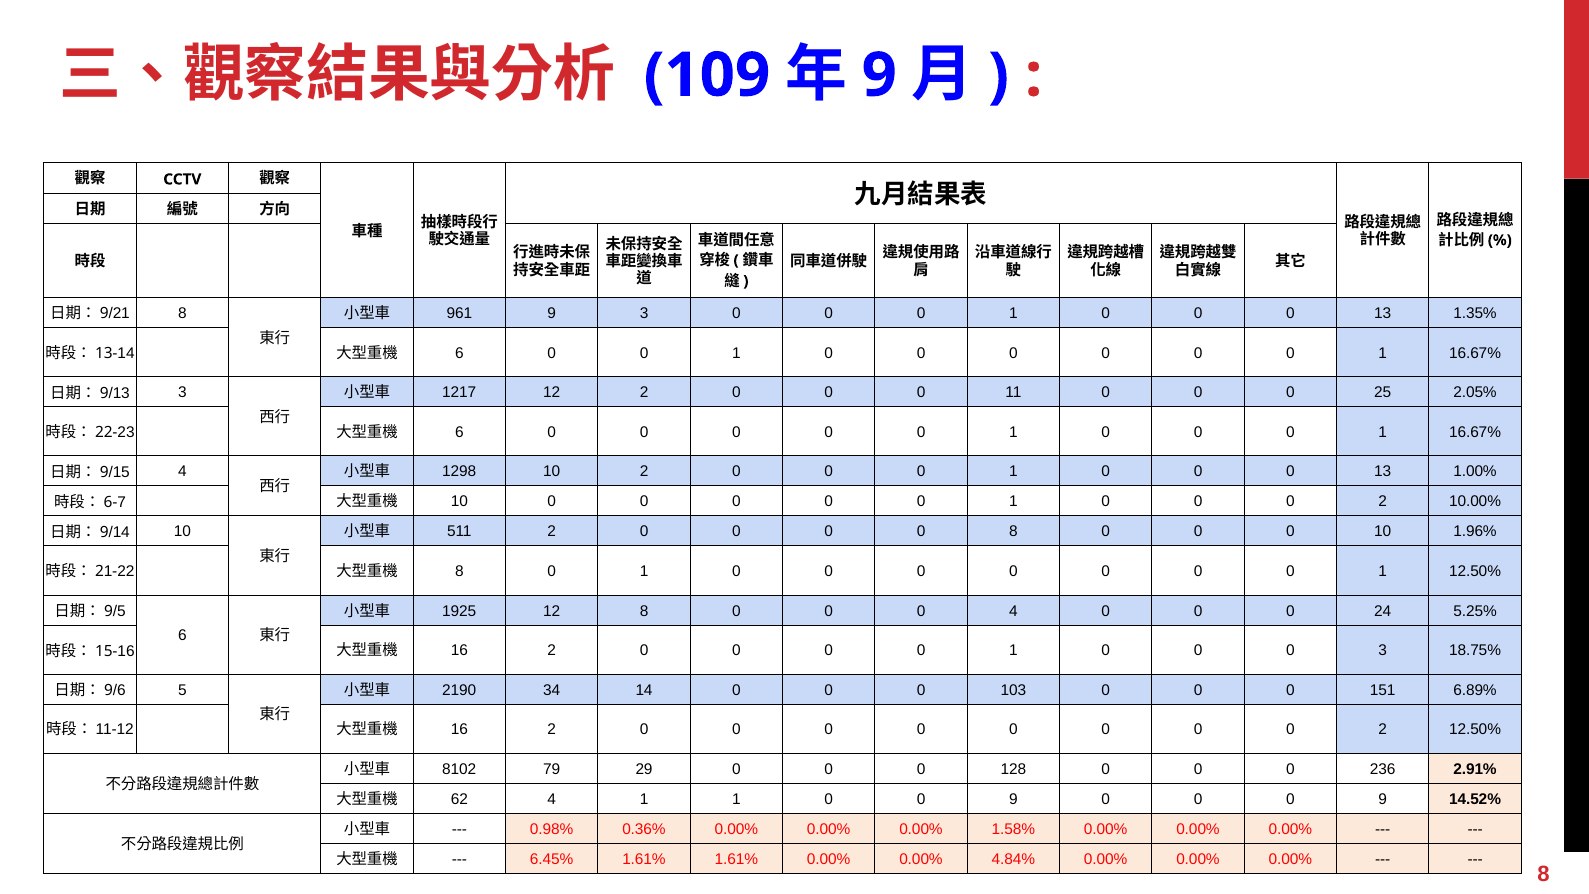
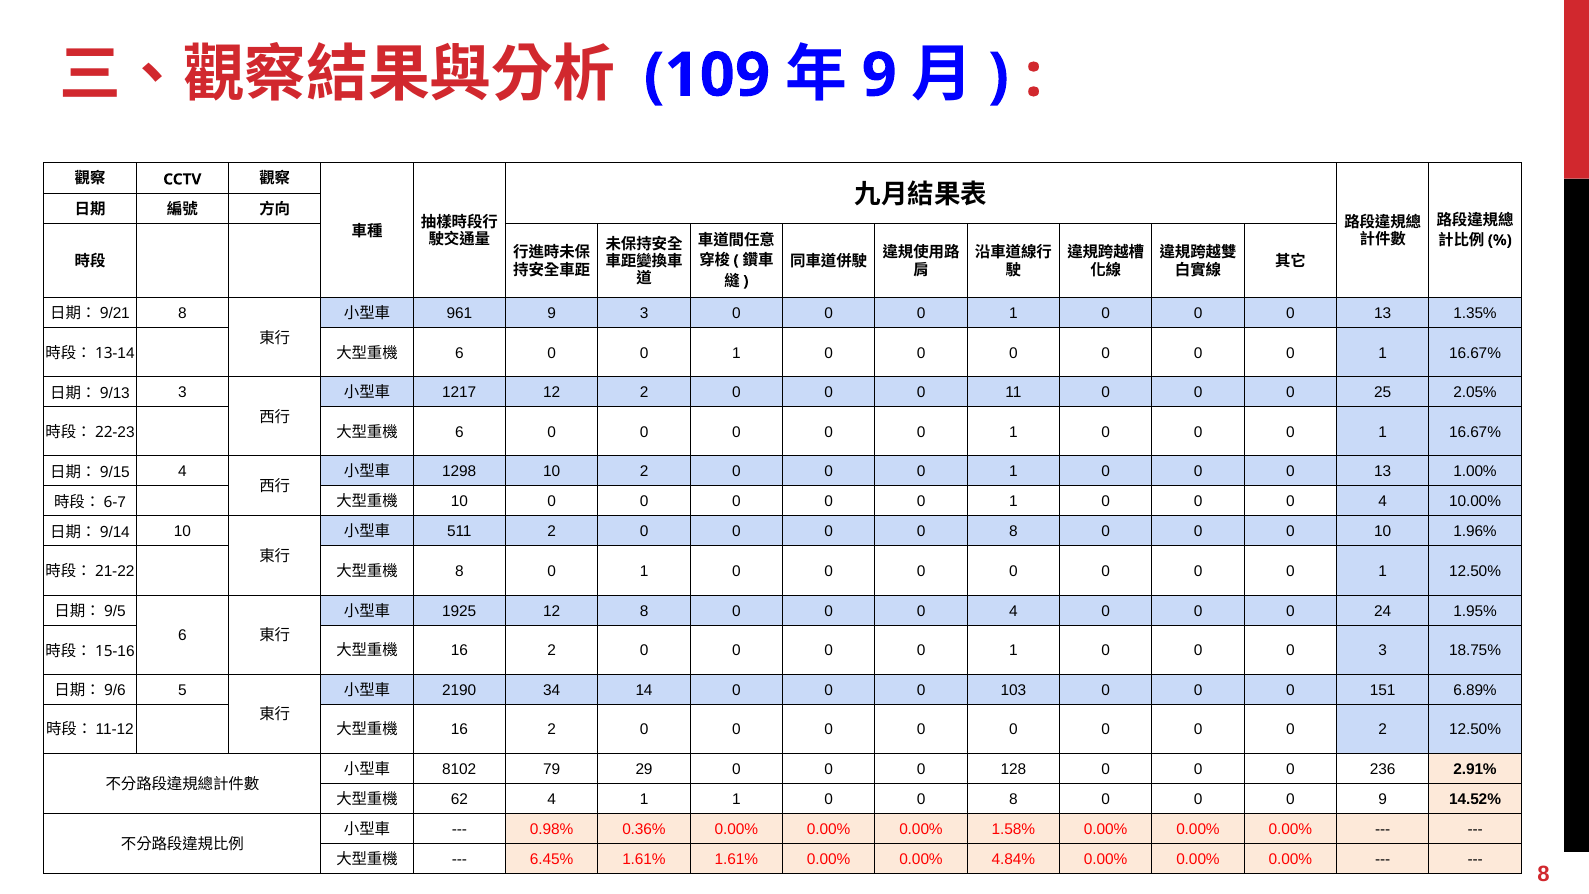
2: 2 -> 4 (1383, 502)
5.25%: 5.25% -> 1.95% (1475, 611)
1 0 0 9: 9 -> 8 (1013, 799)
